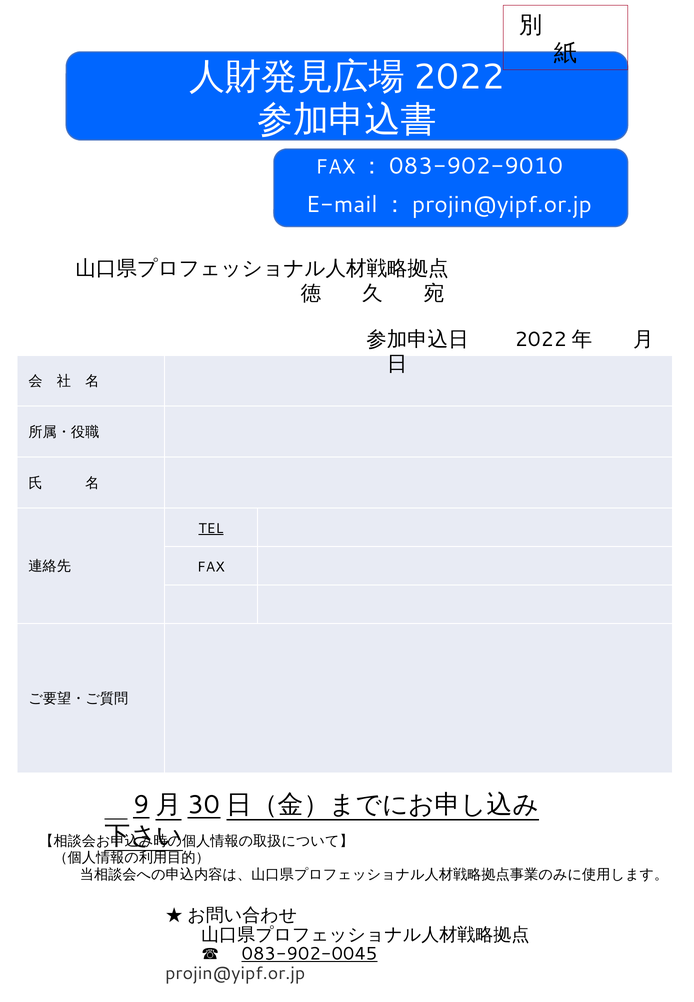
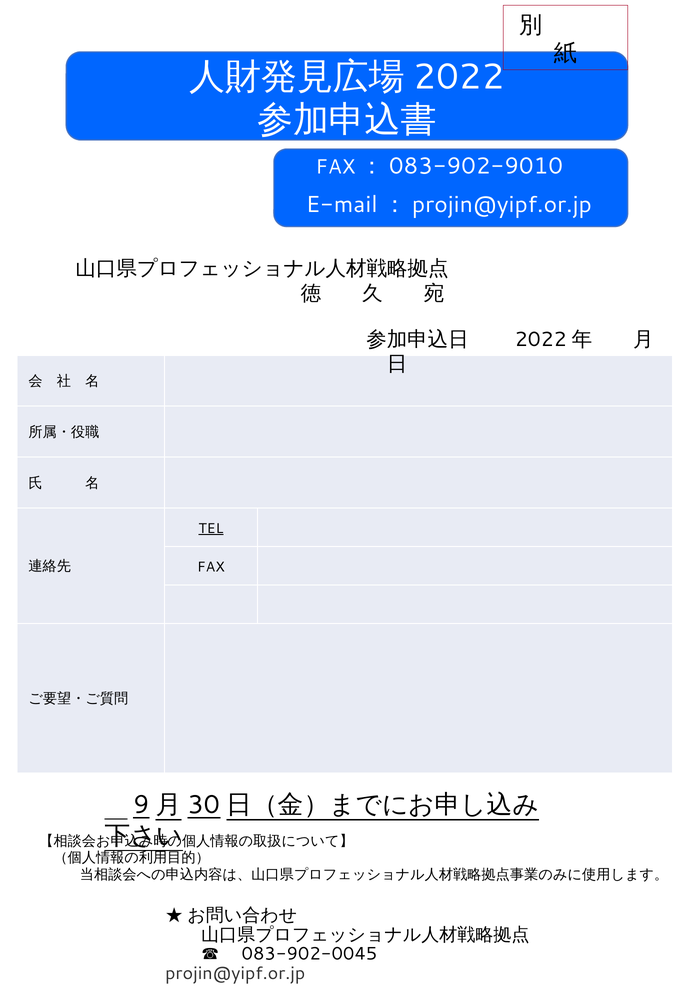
083-902-0045 underline: present -> none (309, 954)
